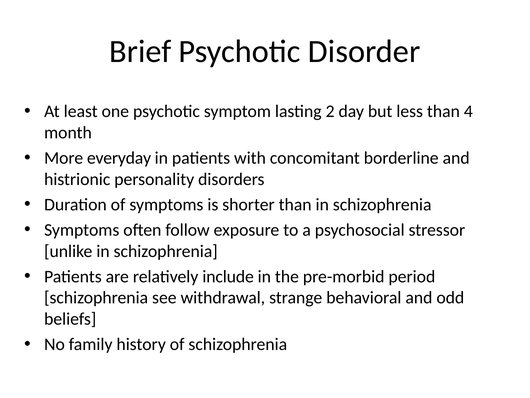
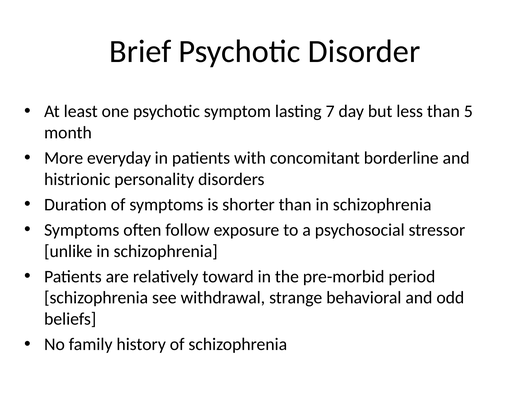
2: 2 -> 7 (330, 111)
4: 4 -> 5 (468, 111)
include: include -> toward (228, 276)
